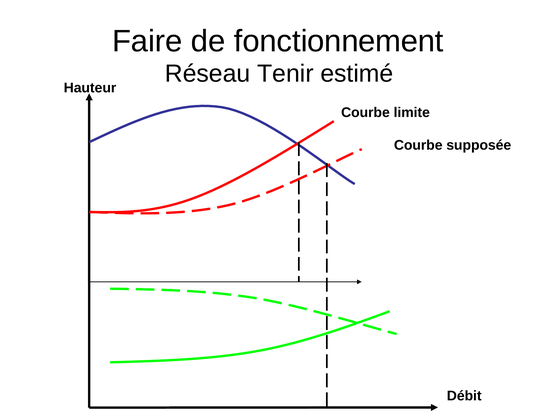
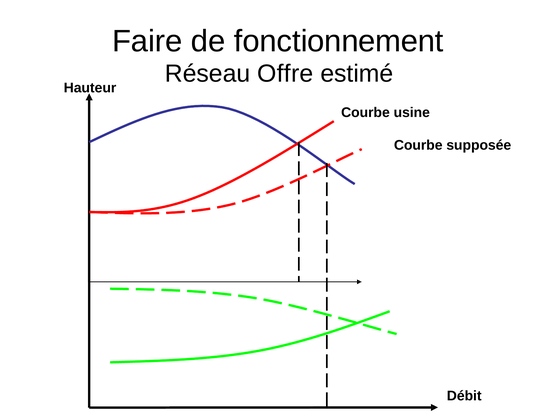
Tenir: Tenir -> Offre (285, 74)
limite: limite -> usine (412, 113)
